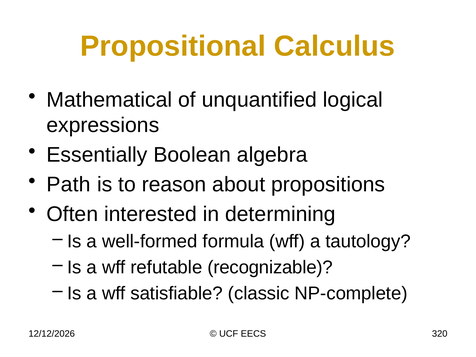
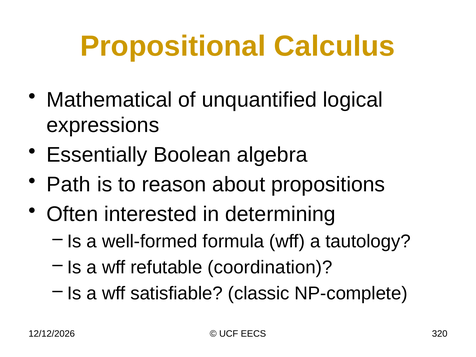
recognizable: recognizable -> coordination (270, 267)
